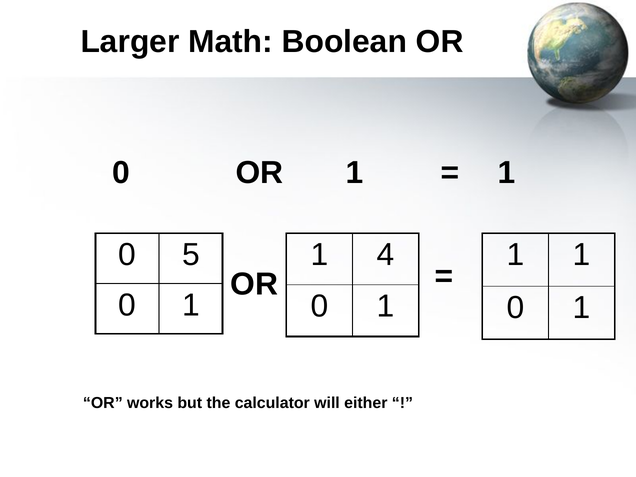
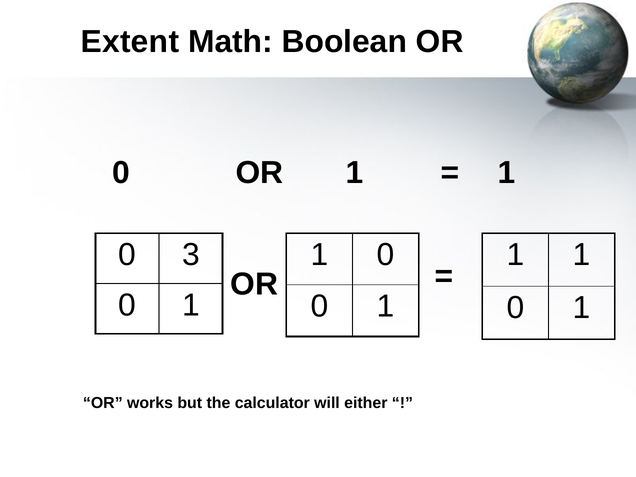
Larger: Larger -> Extent (130, 42)
5: 5 -> 3 (191, 255)
4: 4 -> 0 (386, 255)
